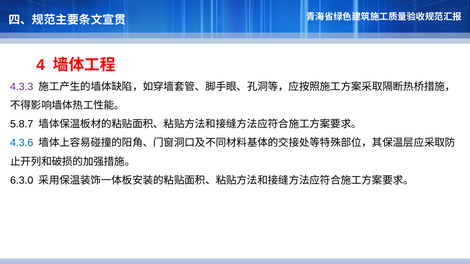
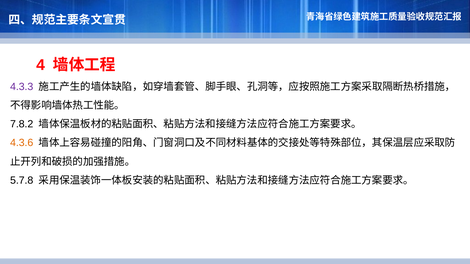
5.8.7: 5.8.7 -> 7.8.2 (22, 124)
4.3.6 colour: blue -> orange (22, 143)
6.3.0: 6.3.0 -> 5.7.8 (22, 181)
